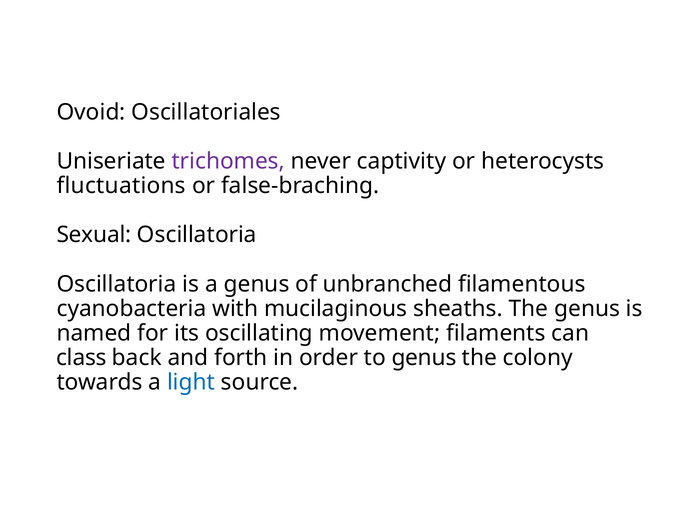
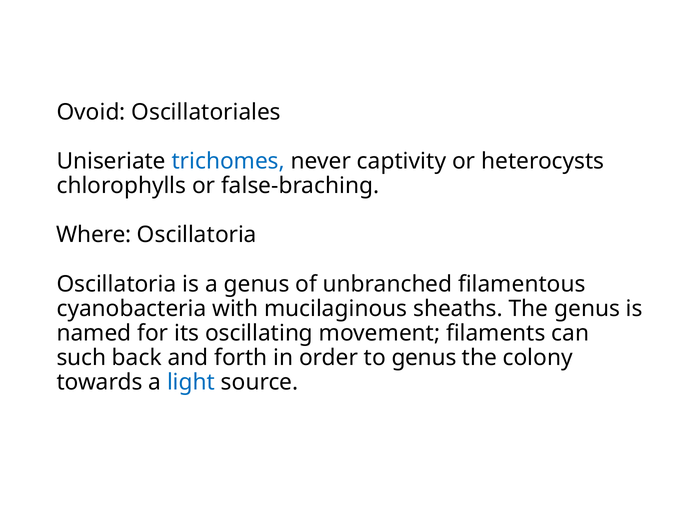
trichomes colour: purple -> blue (228, 161)
fluctuations: fluctuations -> chlorophylls (121, 186)
Sexual: Sexual -> Where (94, 235)
class: class -> such (81, 357)
